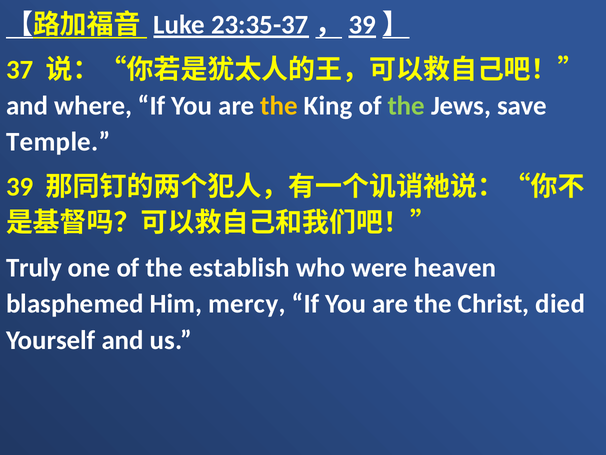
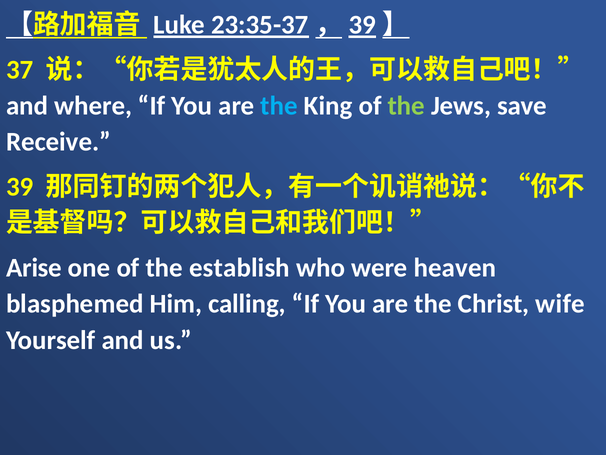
the colour: yellow -> light blue (279, 106)
Temple: Temple -> Receive (59, 142)
Truly: Truly -> Arise (34, 267)
mercy: mercy -> calling (247, 304)
died: died -> wife (560, 304)
